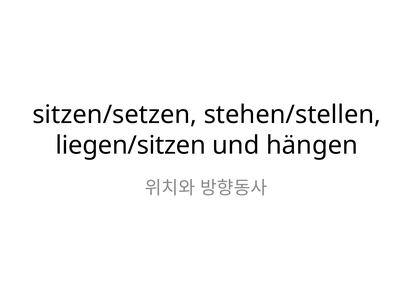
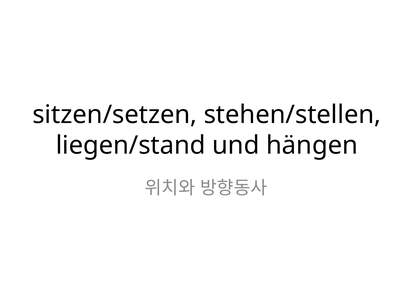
liegen/sitzen: liegen/sitzen -> liegen/stand (131, 145)
